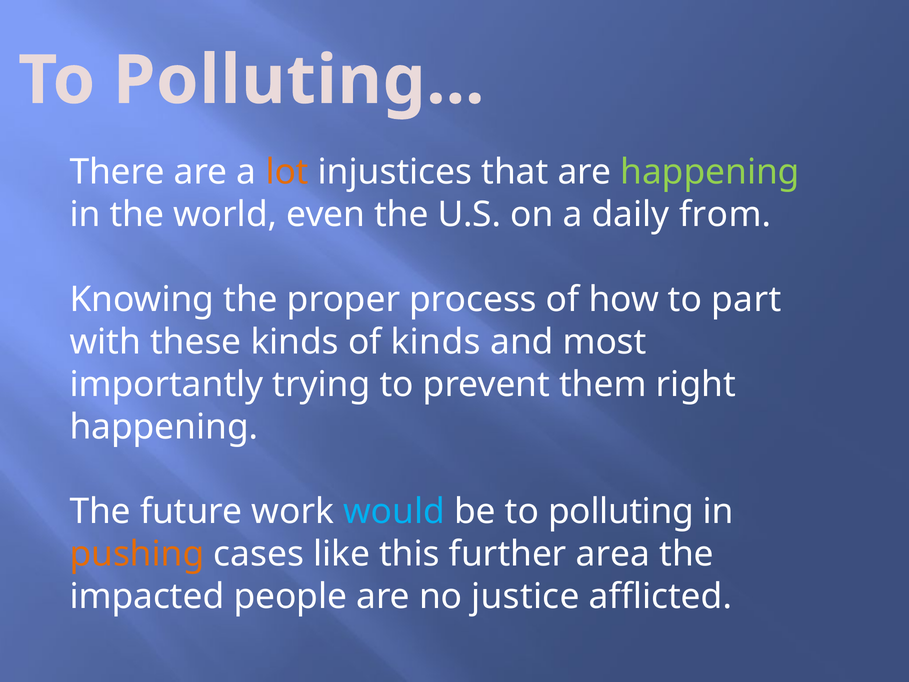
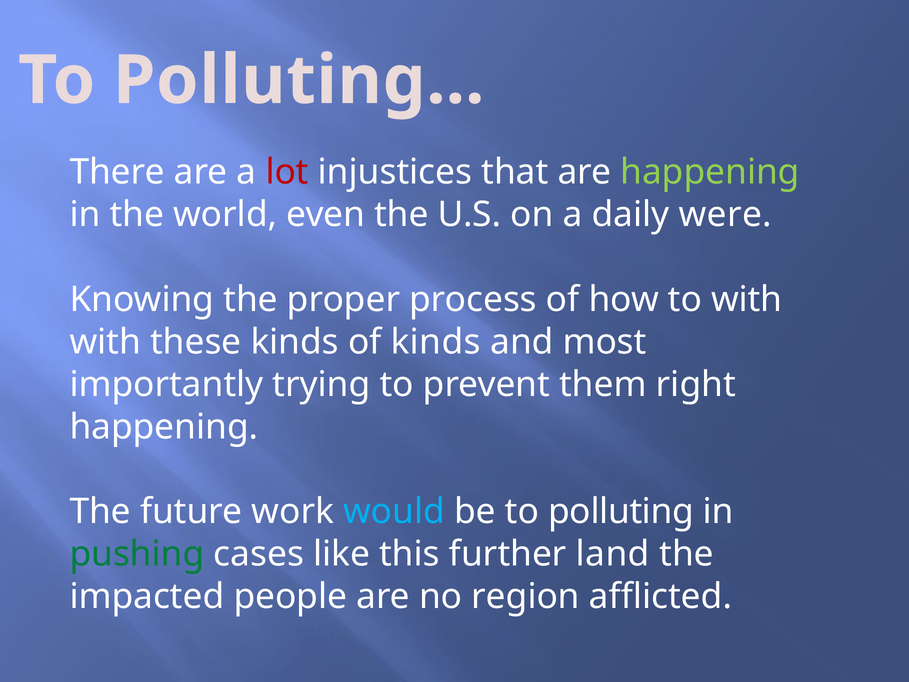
lot colour: orange -> red (287, 172)
from: from -> were (725, 215)
to part: part -> with (747, 299)
pushing colour: orange -> green (137, 554)
area: area -> land (613, 554)
justice: justice -> region (526, 597)
